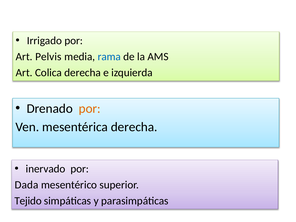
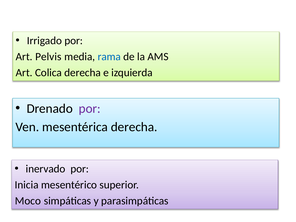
por colour: orange -> purple (90, 108)
Dada: Dada -> Inicia (27, 185)
Tejido: Tejido -> Moco (28, 201)
